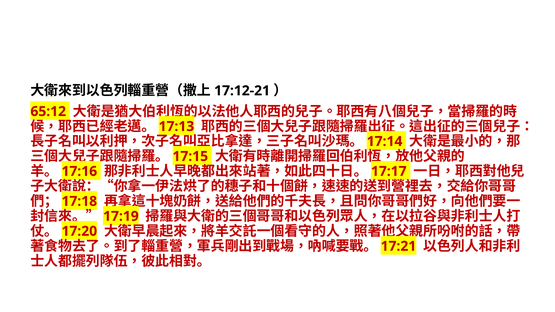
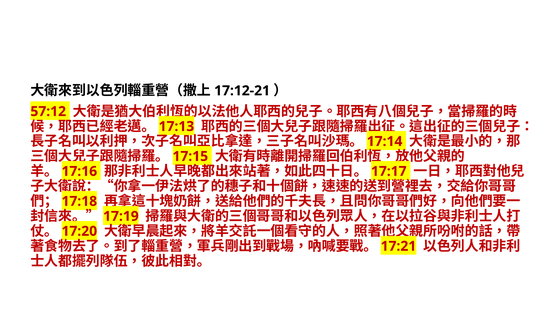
65:12: 65:12 -> 57:12 (48, 112)
